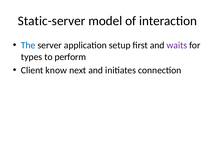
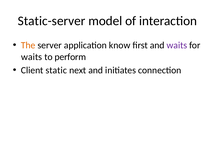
The colour: blue -> orange (28, 45)
setup: setup -> know (120, 45)
types: types -> waits (32, 57)
know: know -> static (56, 70)
